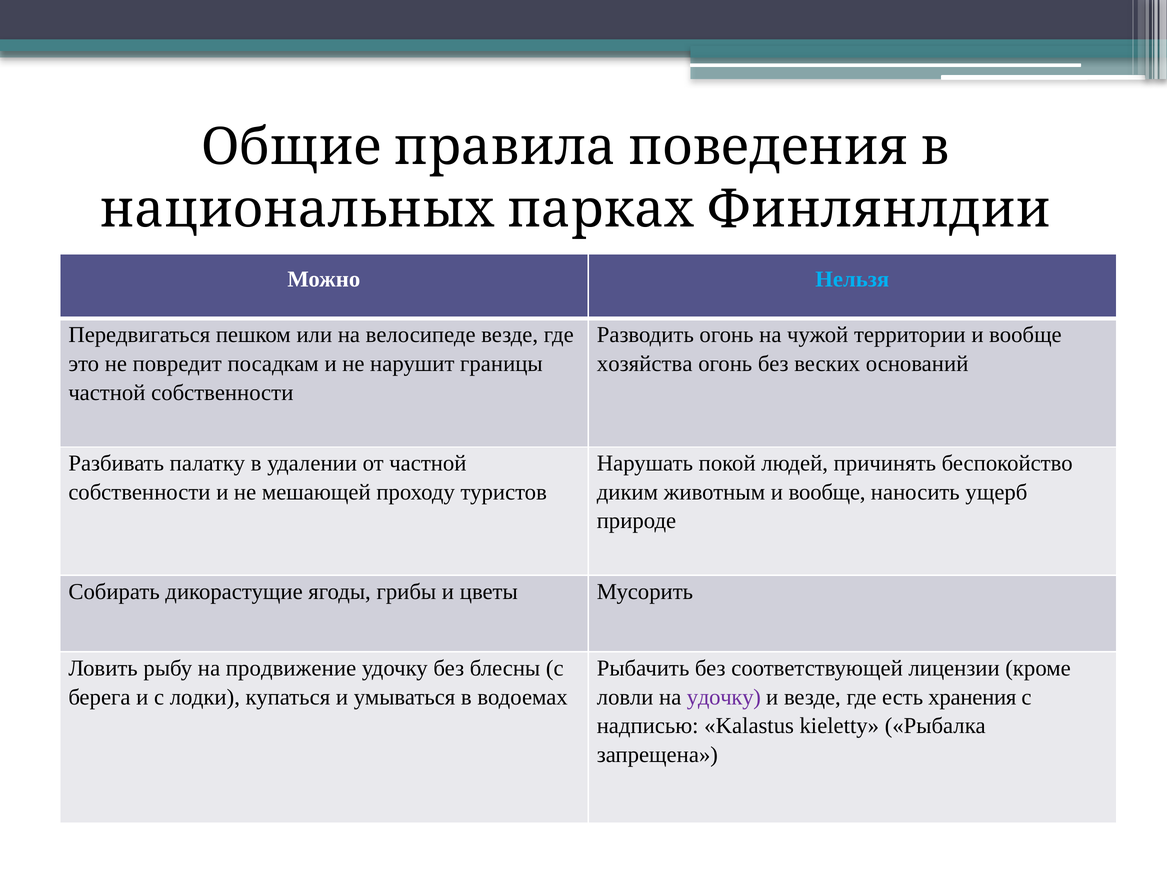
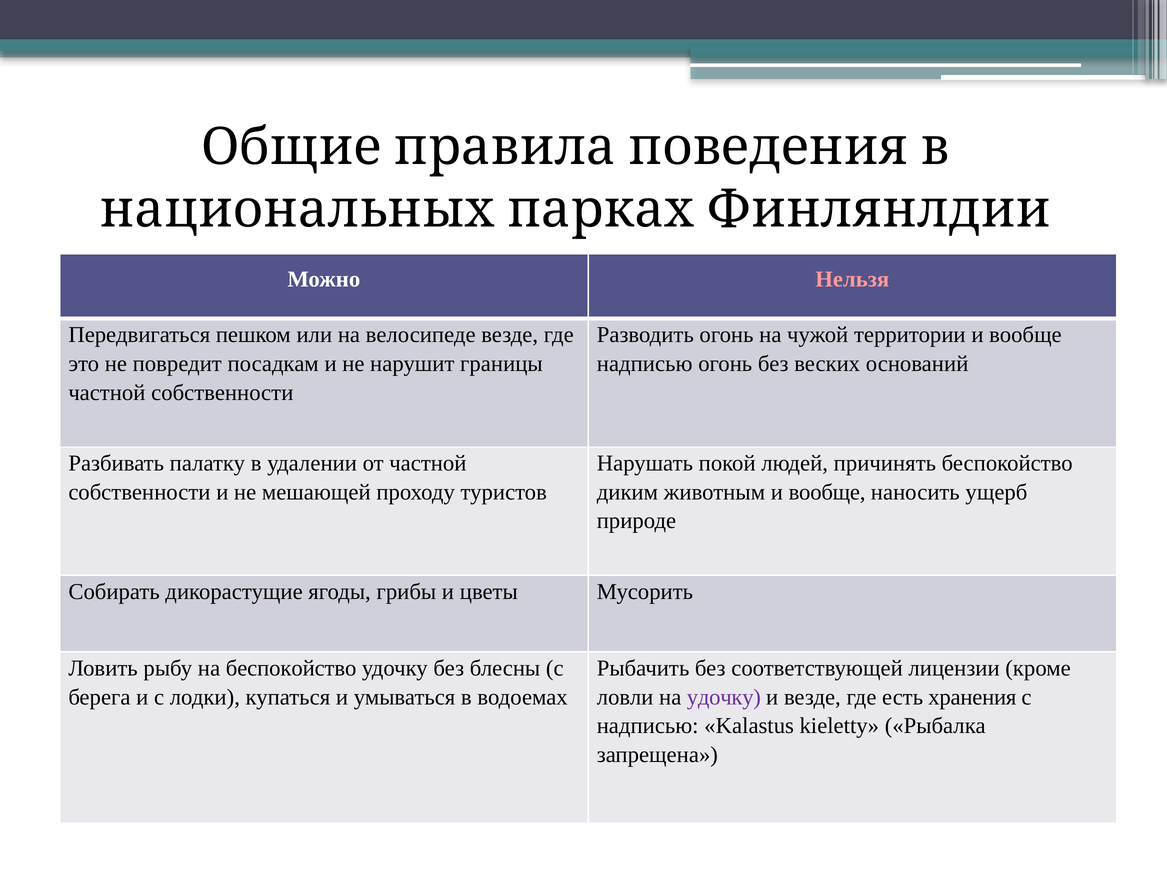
Нельзя colour: light blue -> pink (852, 279)
хозяйства: хозяйства -> надписью (645, 364)
на продвижение: продвижение -> беспокойство (291, 669)
